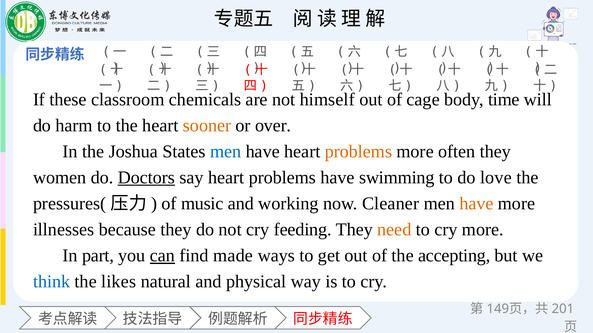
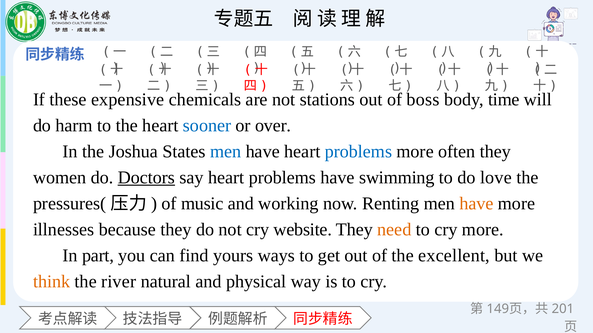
classroom: classroom -> expensive (128, 100)
himself: himself -> stations (327, 100)
cage: cage -> boss (423, 100)
sooner colour: orange -> blue (207, 126)
problems colour: orange -> blue (358, 152)
Cleaner: Cleaner -> Renting (391, 204)
feeding: feeding -> website (303, 230)
can underline: present -> none (162, 256)
made: made -> yours (233, 256)
accepting: accepting -> excellent (454, 256)
think colour: blue -> orange (52, 282)
likes: likes -> river (119, 282)
